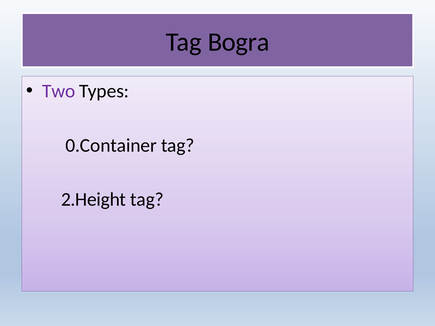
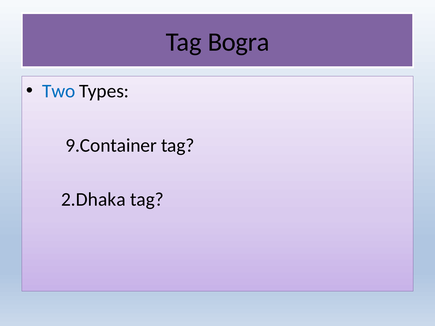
Two colour: purple -> blue (59, 91)
0.Container: 0.Container -> 9.Container (111, 145)
2.Height: 2.Height -> 2.Dhaka (93, 200)
